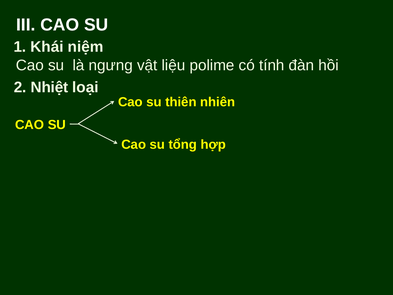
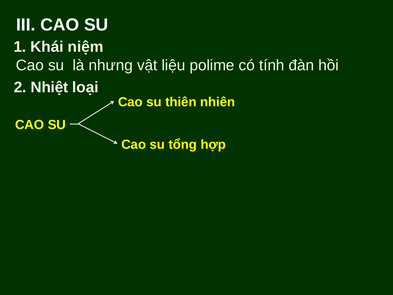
ngưng: ngưng -> nhưng (111, 65)
